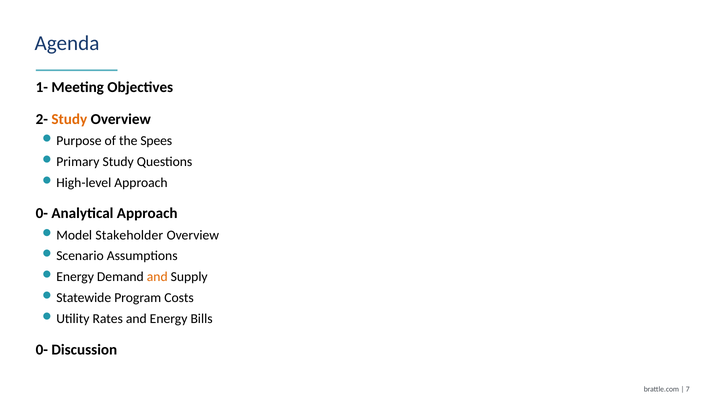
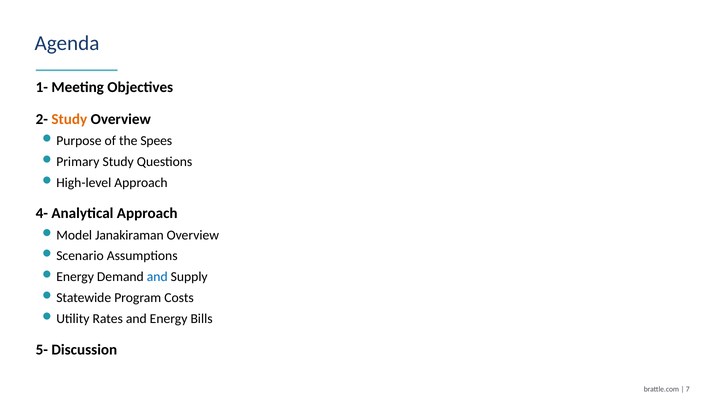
0-: 0- -> 4- (42, 214)
Stakeholder: Stakeholder -> Janakiraman (129, 235)
and colour: orange -> blue (157, 277)
0-: 0- -> 5- (42, 350)
